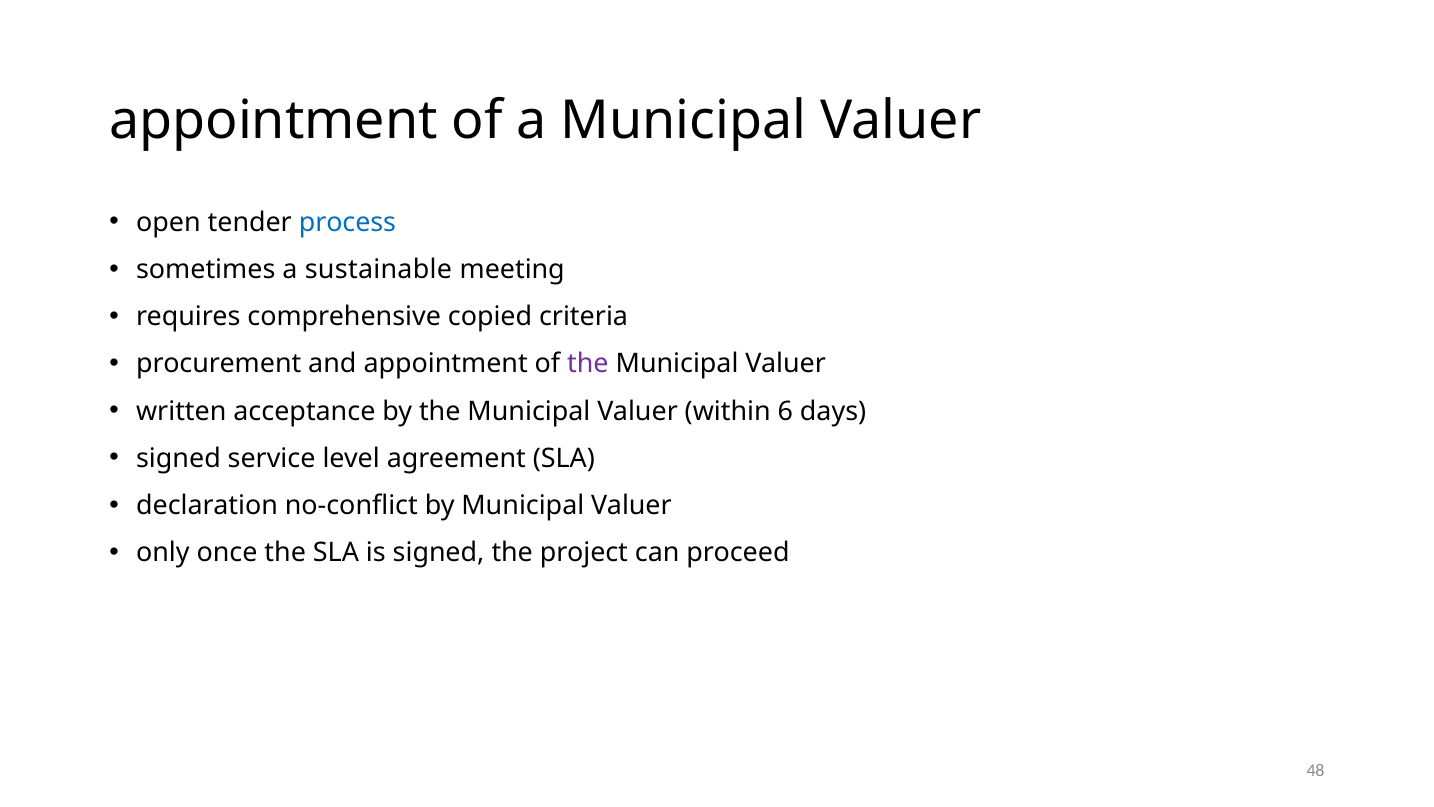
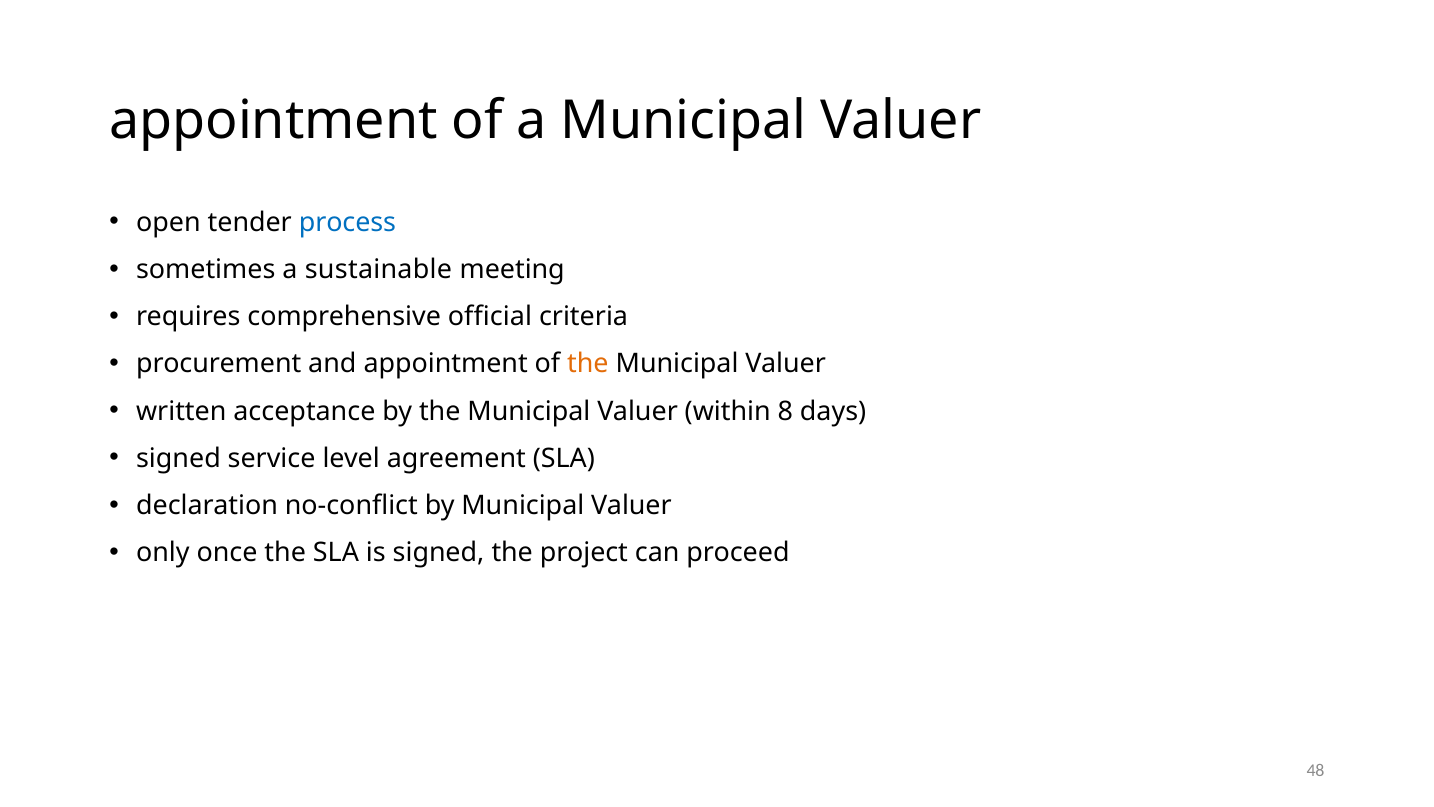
copied: copied -> official (490, 317)
the colour: purple -> orange (588, 364)
6: 6 -> 8 (785, 411)
